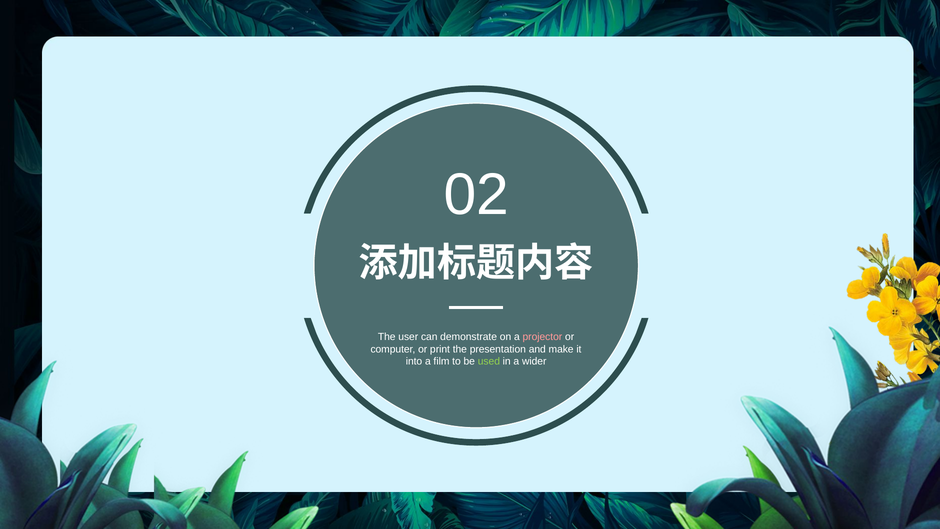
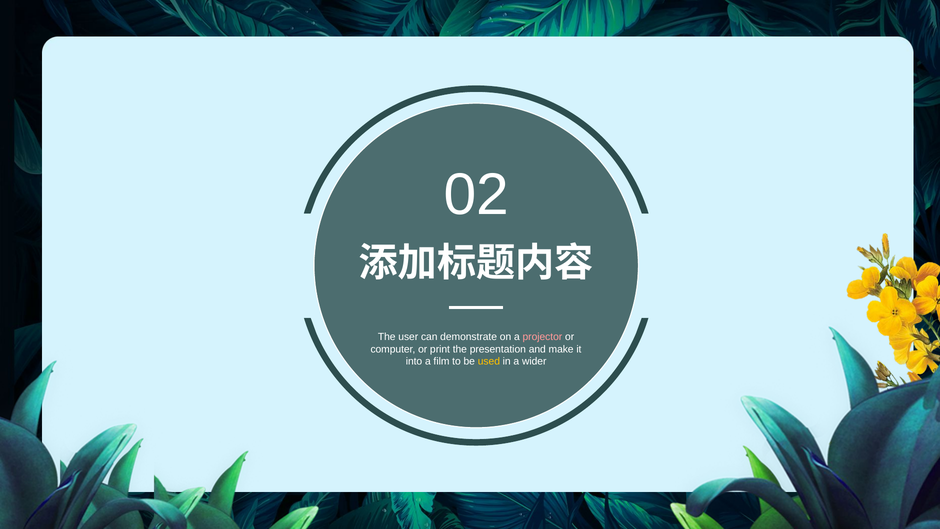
used colour: light green -> yellow (489, 361)
